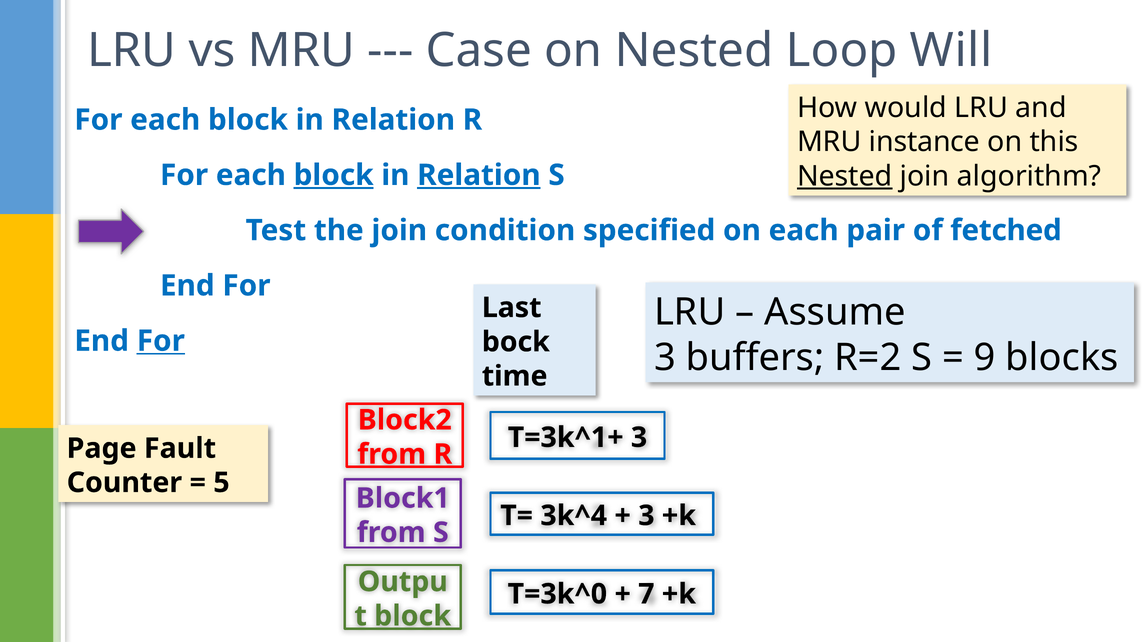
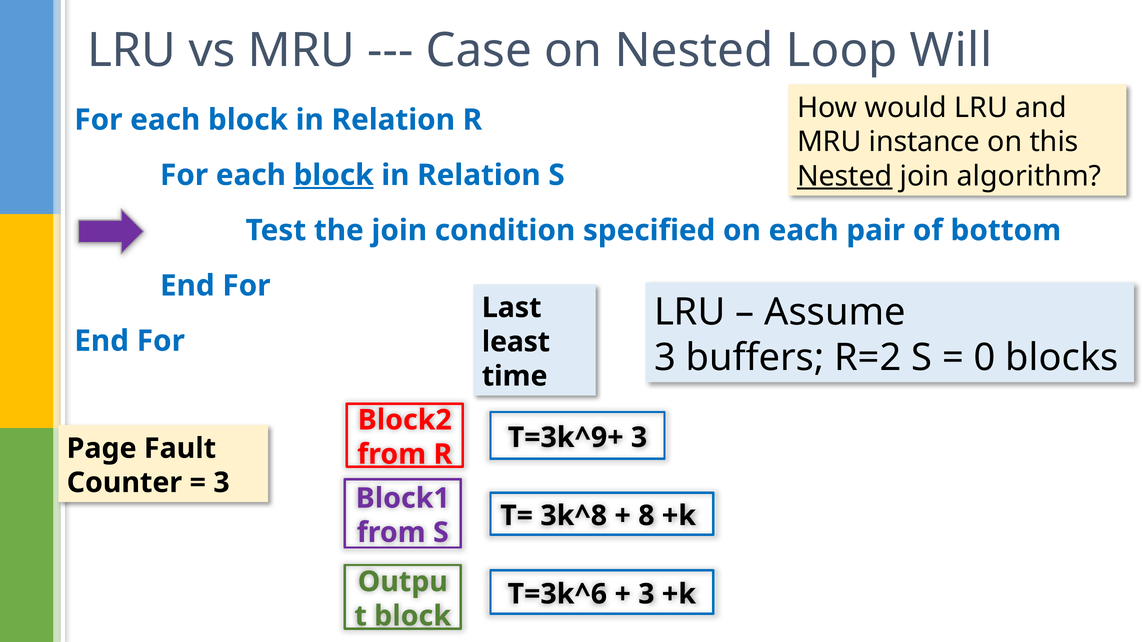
Relation underline: present -> none (479, 175)
fetched: fetched -> bottom (1006, 231)
For underline: present -> none (161, 341)
bock: bock -> least (516, 342)
9: 9 -> 0 (985, 358)
T=3k^1+: T=3k^1+ -> T=3k^9+ (566, 438)
5: 5 -> 3 (221, 483)
3k^4: 3k^4 -> 3k^8 (574, 516)
3: 3 -> 8 (646, 516)
T=3k^0: T=3k^0 -> T=3k^6 (557, 594)
7: 7 -> 3 (646, 594)
